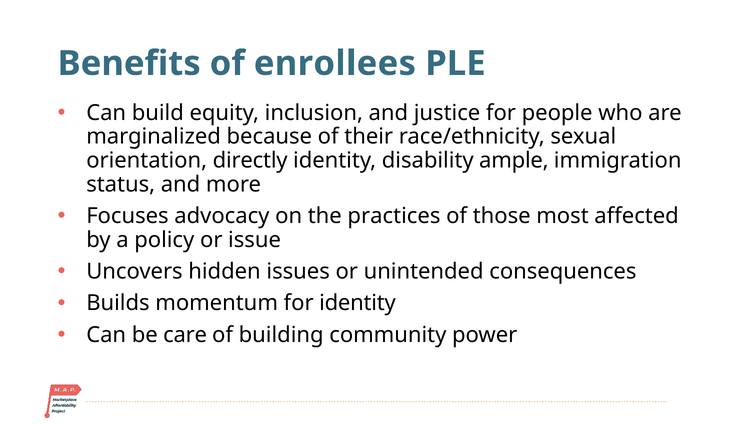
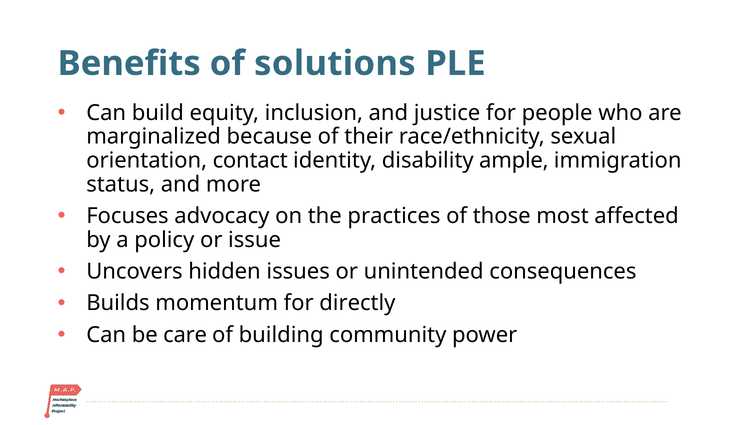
enrollees: enrollees -> solutions (335, 64)
directly: directly -> contact (250, 161)
for identity: identity -> directly (357, 303)
